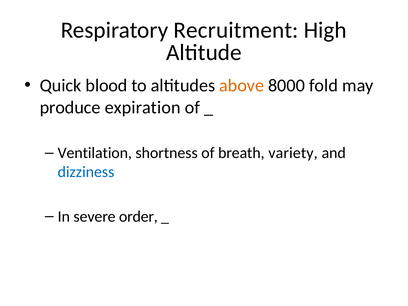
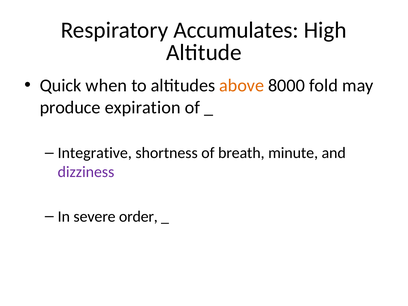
Recruitment: Recruitment -> Accumulates (236, 30)
blood: blood -> when (106, 86)
Ventilation: Ventilation -> Integrative (95, 153)
variety: variety -> minute (293, 153)
dizziness colour: blue -> purple (86, 172)
